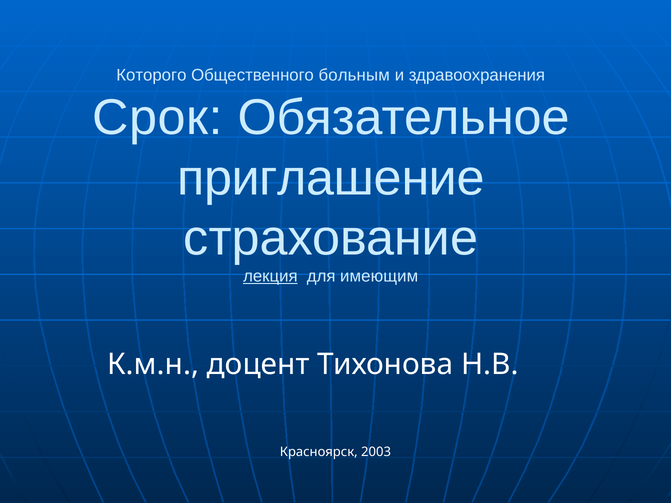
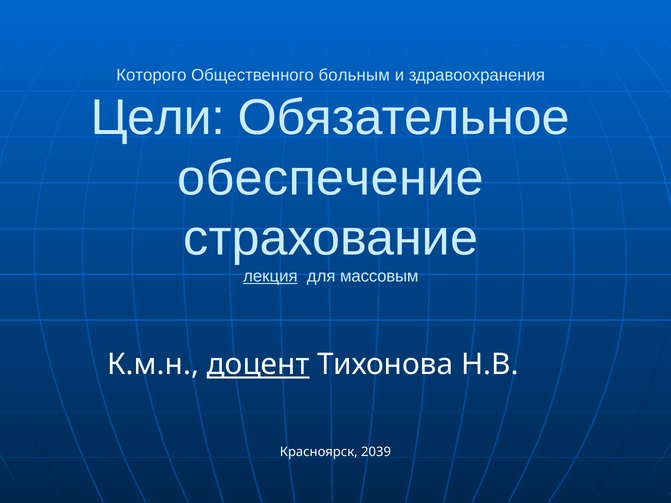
Срок: Срок -> Цели (158, 118)
приглашение: приглашение -> обеспечение (331, 178)
имеющим: имеющим -> массовым (379, 276)
доцент underline: none -> present (258, 365)
2003: 2003 -> 2039 (376, 452)
